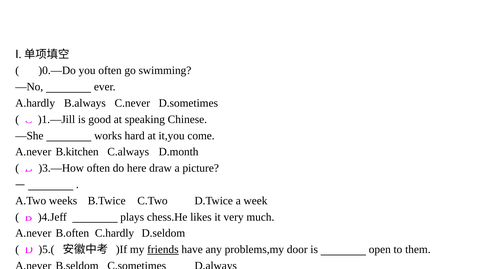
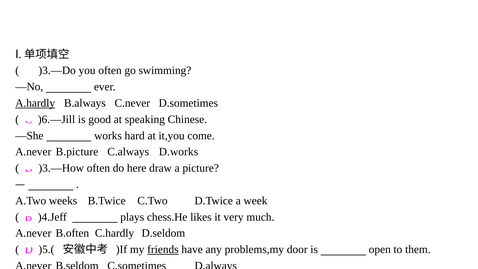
)0.—Do: )0.—Do -> )3.—Do (57, 71)
A.hardly underline: none -> present (35, 103)
)1.—Jill: )1.—Jill -> )6.—Jill (56, 119)
B.kitchen: B.kitchen -> B.picture (77, 152)
D.month: D.month -> D.works (179, 152)
